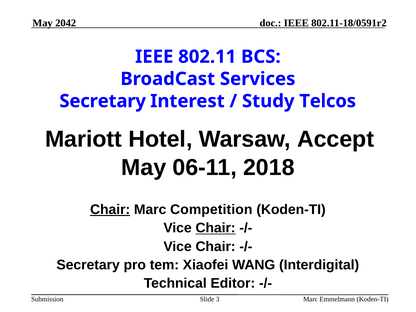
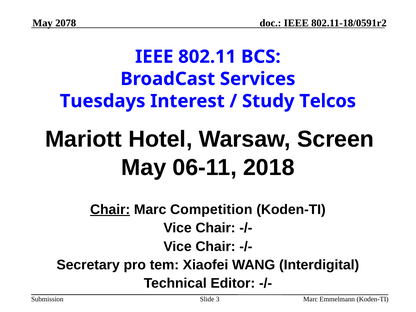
2042: 2042 -> 2078 (66, 23)
Secretary: Secretary -> Tuesdays (103, 101)
Accept: Accept -> Screen (336, 139)
Chair underline: present -> none (216, 228)
